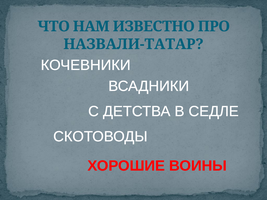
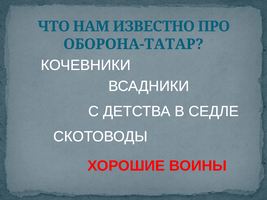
НАЗВАЛИ-ТАТАР: НАЗВАЛИ-ТАТАР -> ОБОРОНА-ТАТАР (133, 44)
